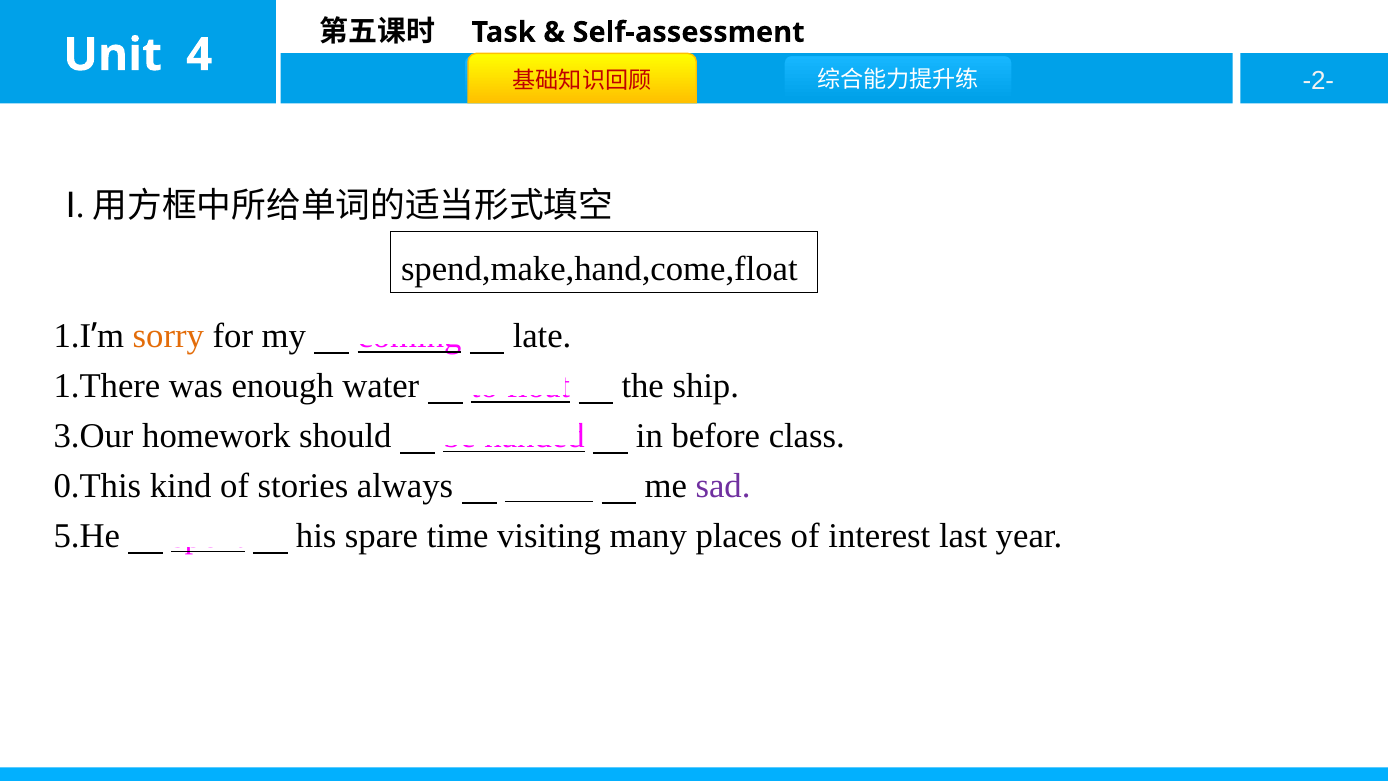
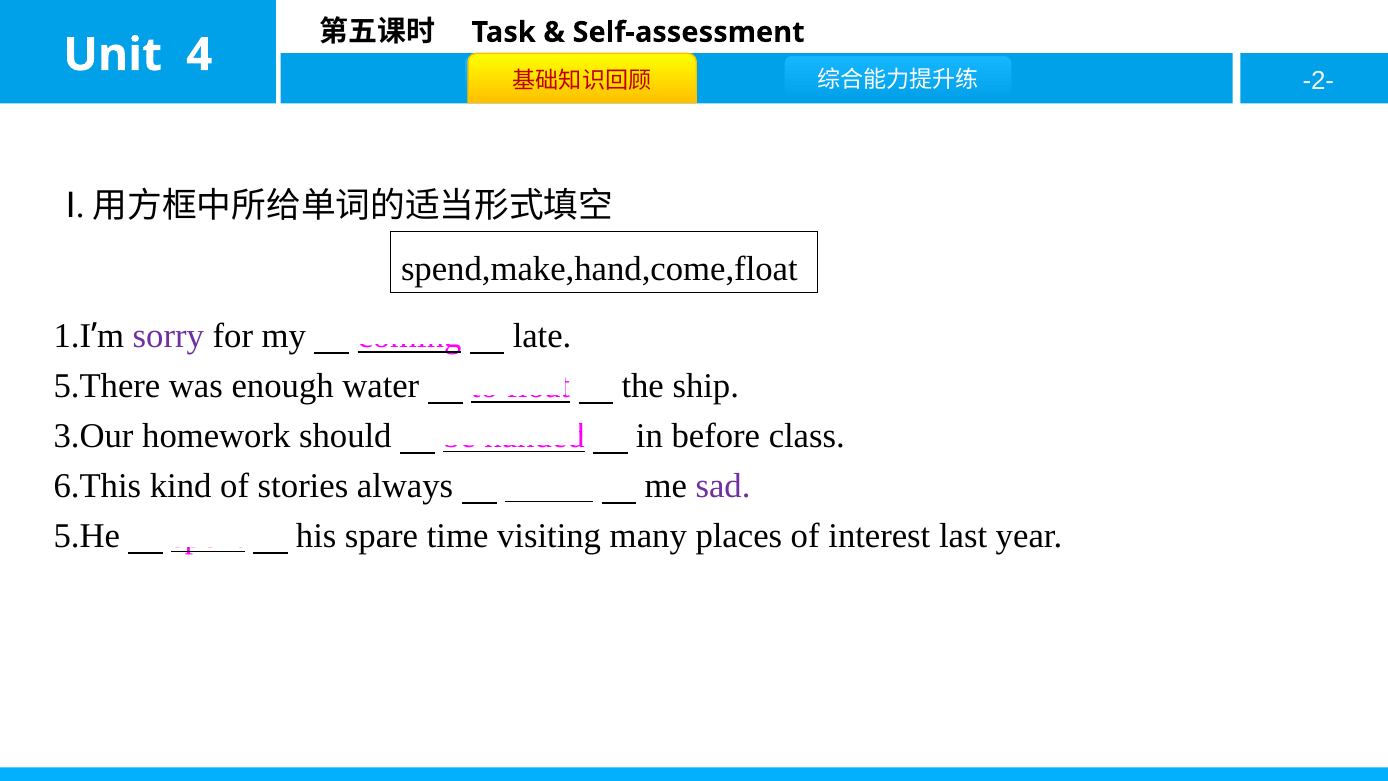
sorry colour: orange -> purple (168, 336)
1.There: 1.There -> 5.There (107, 386)
0.This: 0.This -> 6.This (97, 486)
